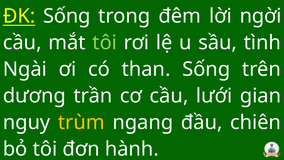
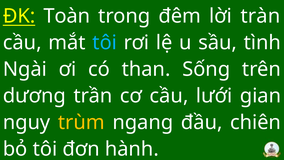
ĐK Sống: Sống -> Toàn (67, 16)
ngời: ngời -> tràn (260, 16)
tôi colour: light green -> light blue (105, 43)
